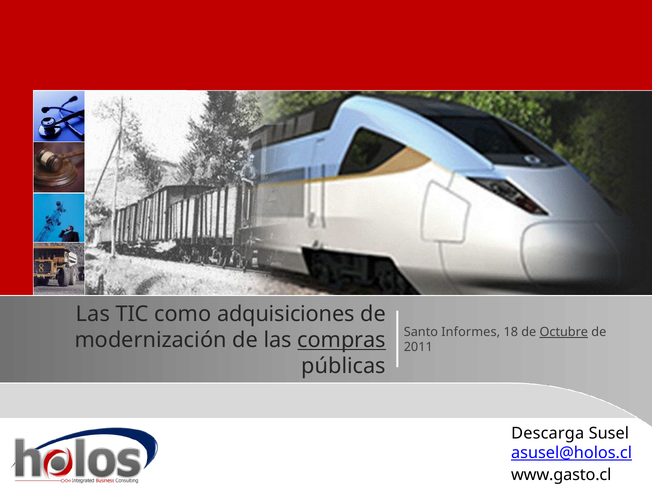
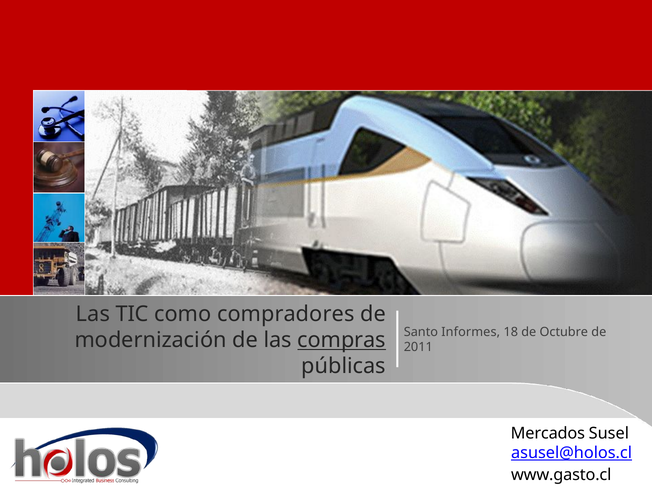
adquisiciones: adquisiciones -> compradores (286, 314)
Octubre underline: present -> none (564, 332)
Descarga: Descarga -> Mercados (548, 433)
